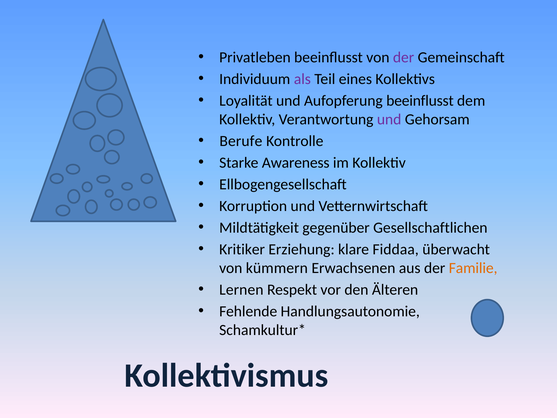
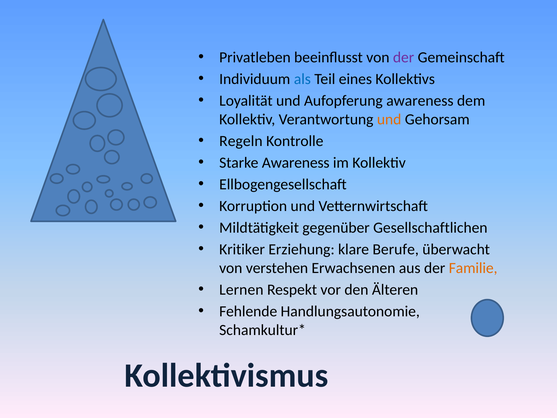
als colour: purple -> blue (302, 79)
Aufopferung beeinflusst: beeinflusst -> awareness (420, 101)
und colour: purple -> orange (389, 119)
Berufe: Berufe -> Regeln (241, 141)
Fiddaa: Fiddaa -> Berufe (396, 249)
kümmern: kümmern -> verstehen (277, 268)
